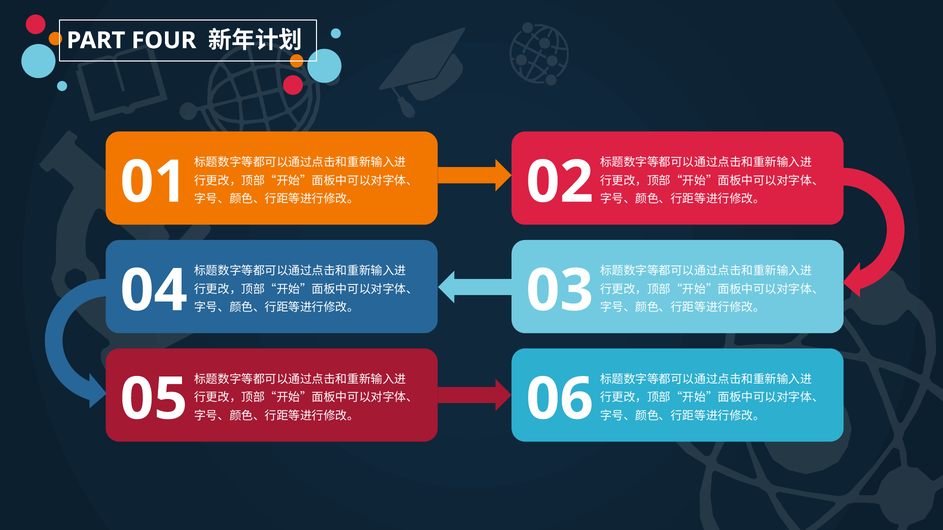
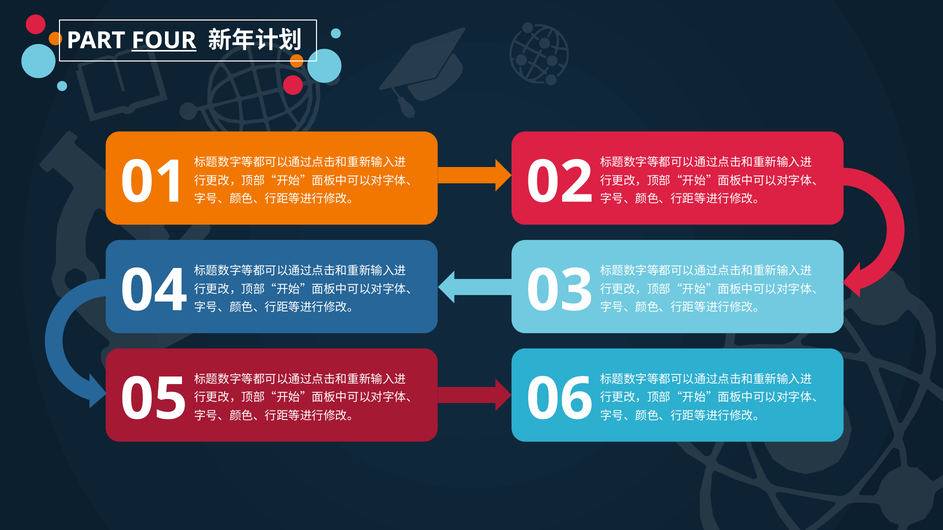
FOUR underline: none -> present (164, 40)
